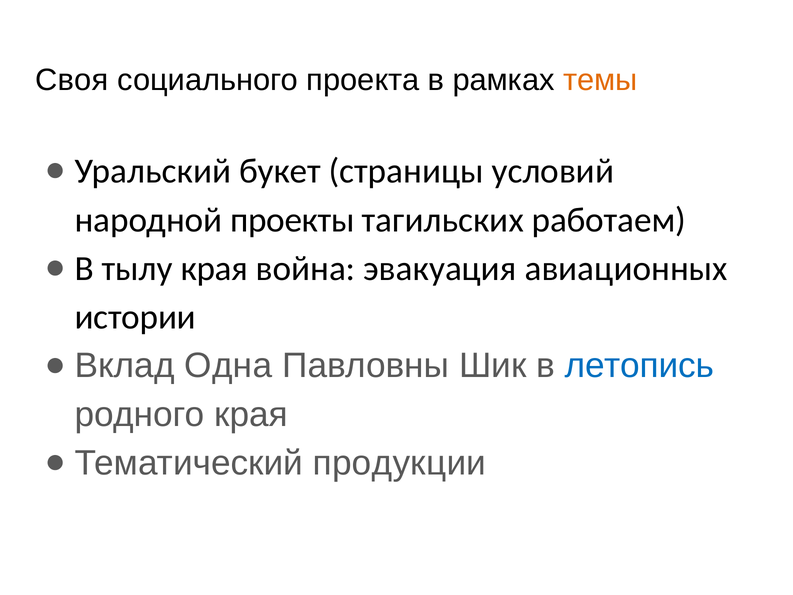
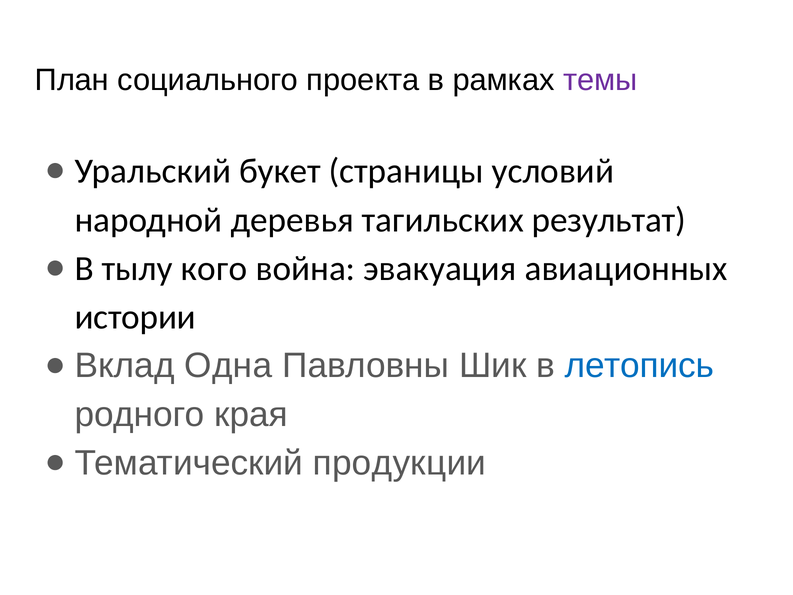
Своя: Своя -> План (72, 80)
темы colour: orange -> purple (600, 80)
проекты: проекты -> деревья (292, 220)
работаем: работаем -> результат (609, 220)
тылу края: края -> кого (214, 268)
